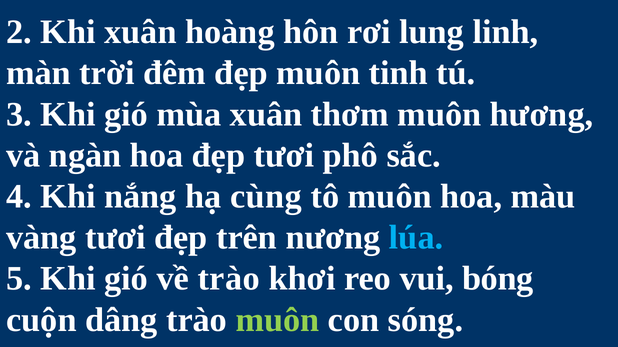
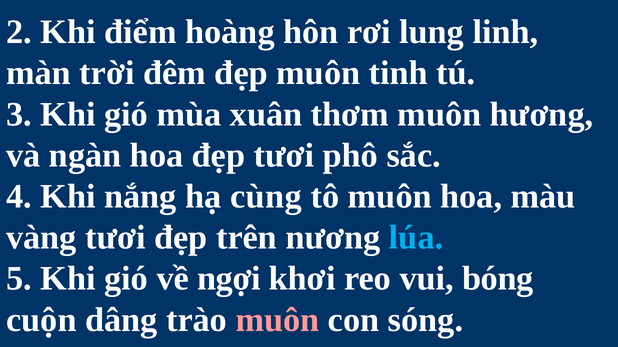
Khi xuân: xuân -> điểm (140, 32)
về trào: trào -> ngợi (229, 279)
muôn colour: light green -> pink (278, 320)
